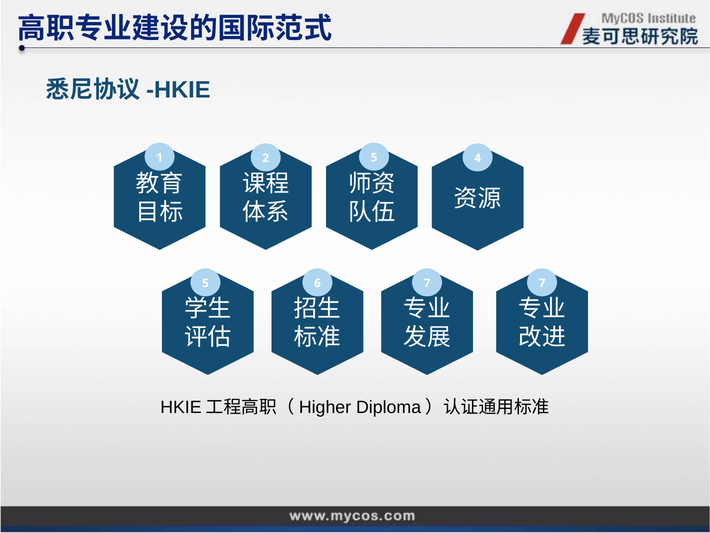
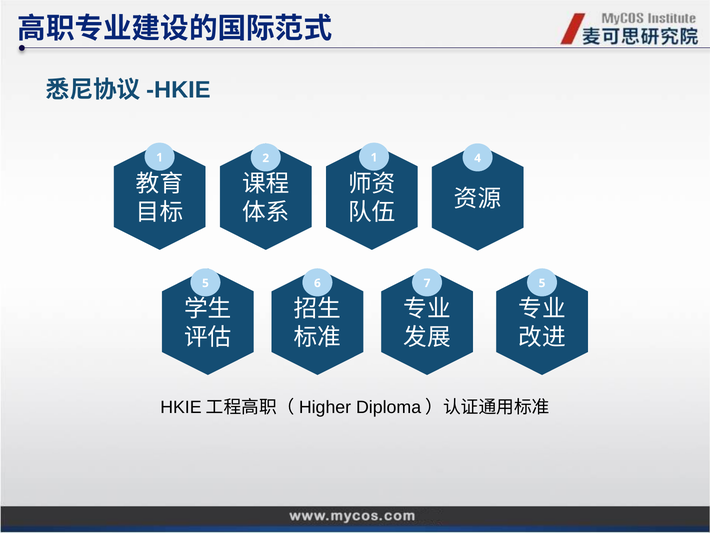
2 5: 5 -> 1 (374, 157)
7 7: 7 -> 5 (542, 283)
